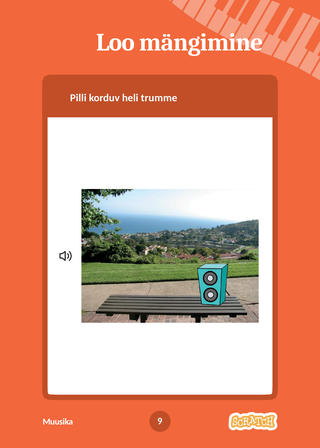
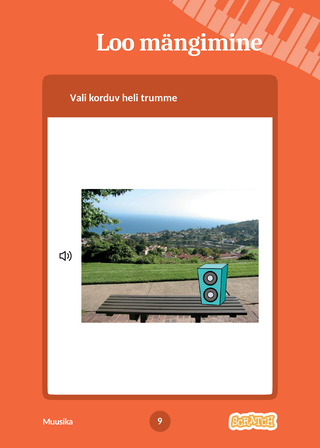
Pilli: Pilli -> Vali (78, 98)
